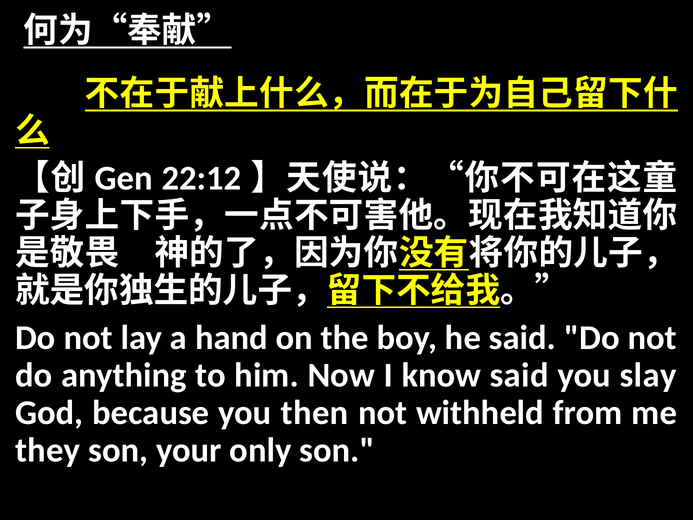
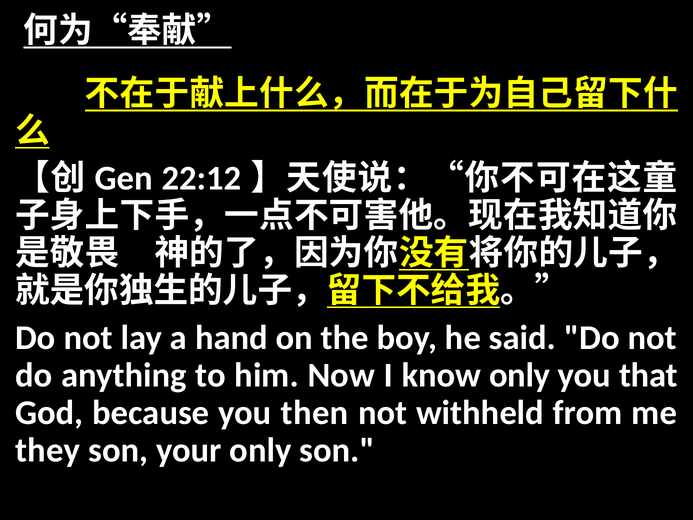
know said: said -> only (520, 375)
slay: slay -> that (649, 375)
